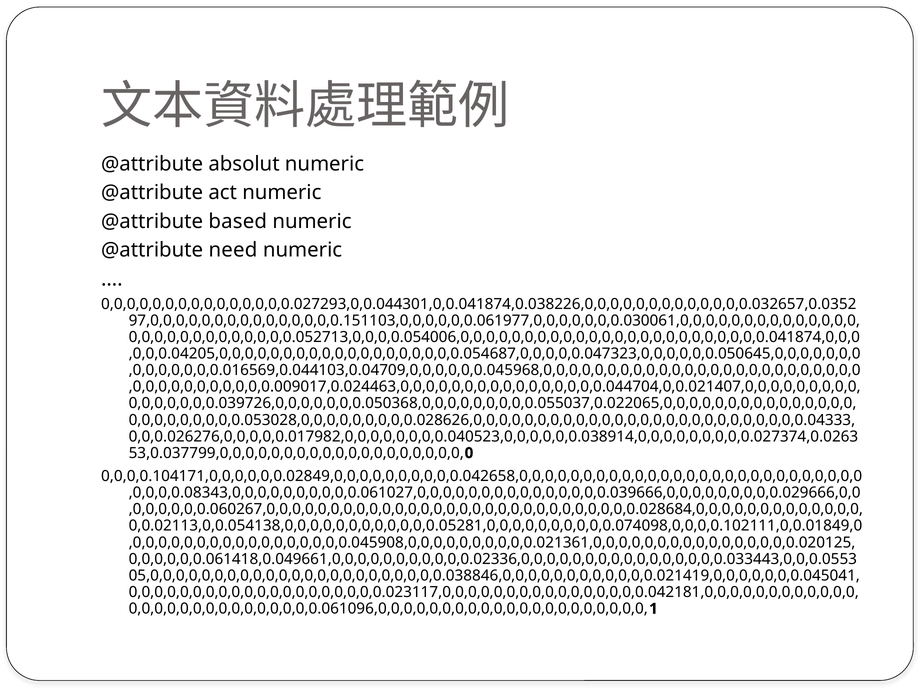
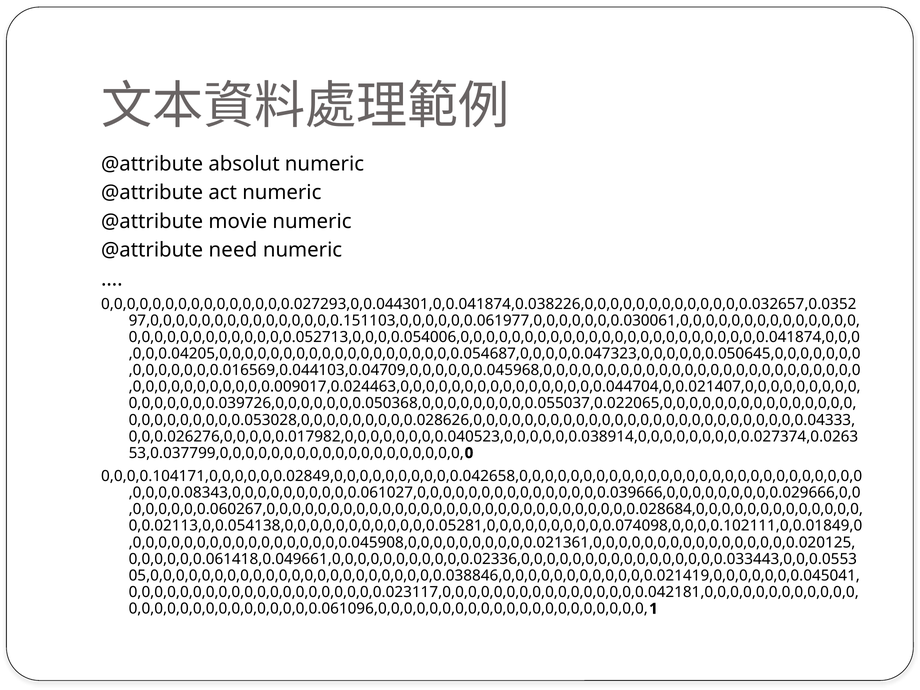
based: based -> movie (238, 221)
